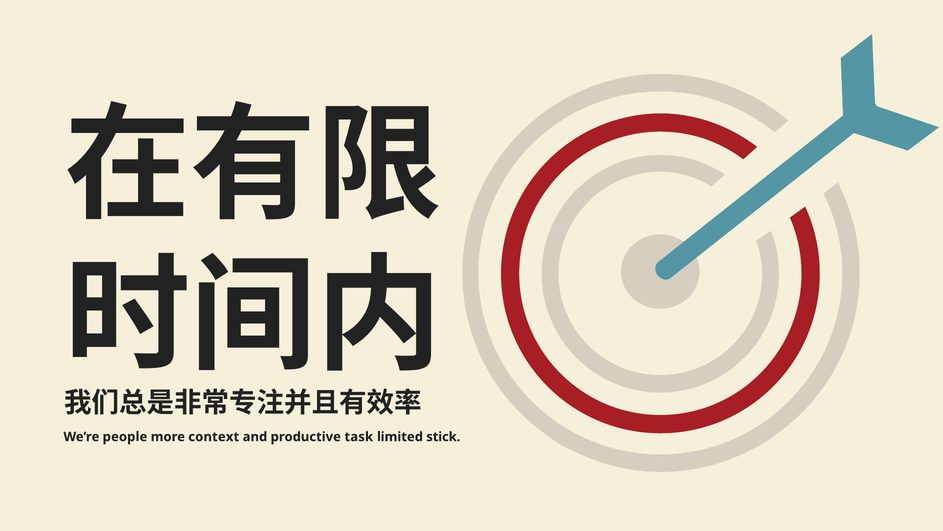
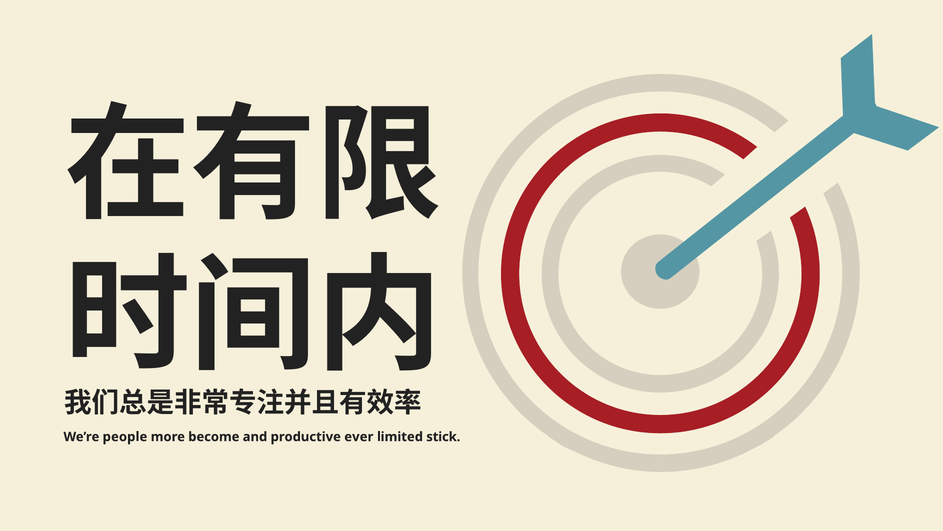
context: context -> become (214, 436)
task: task -> ever (359, 436)
